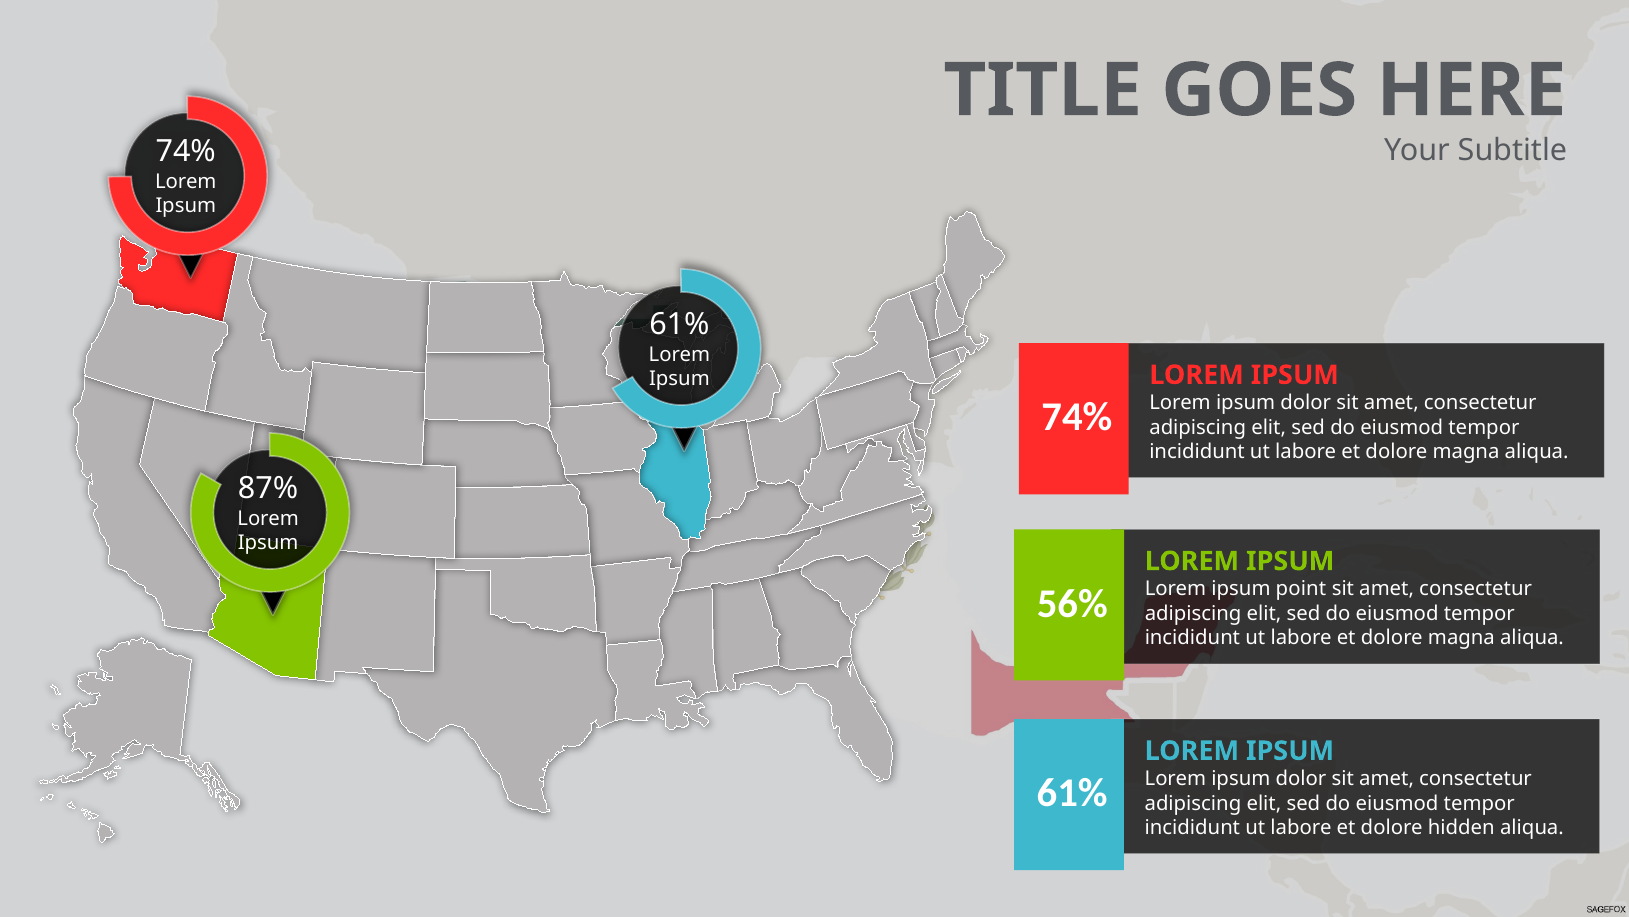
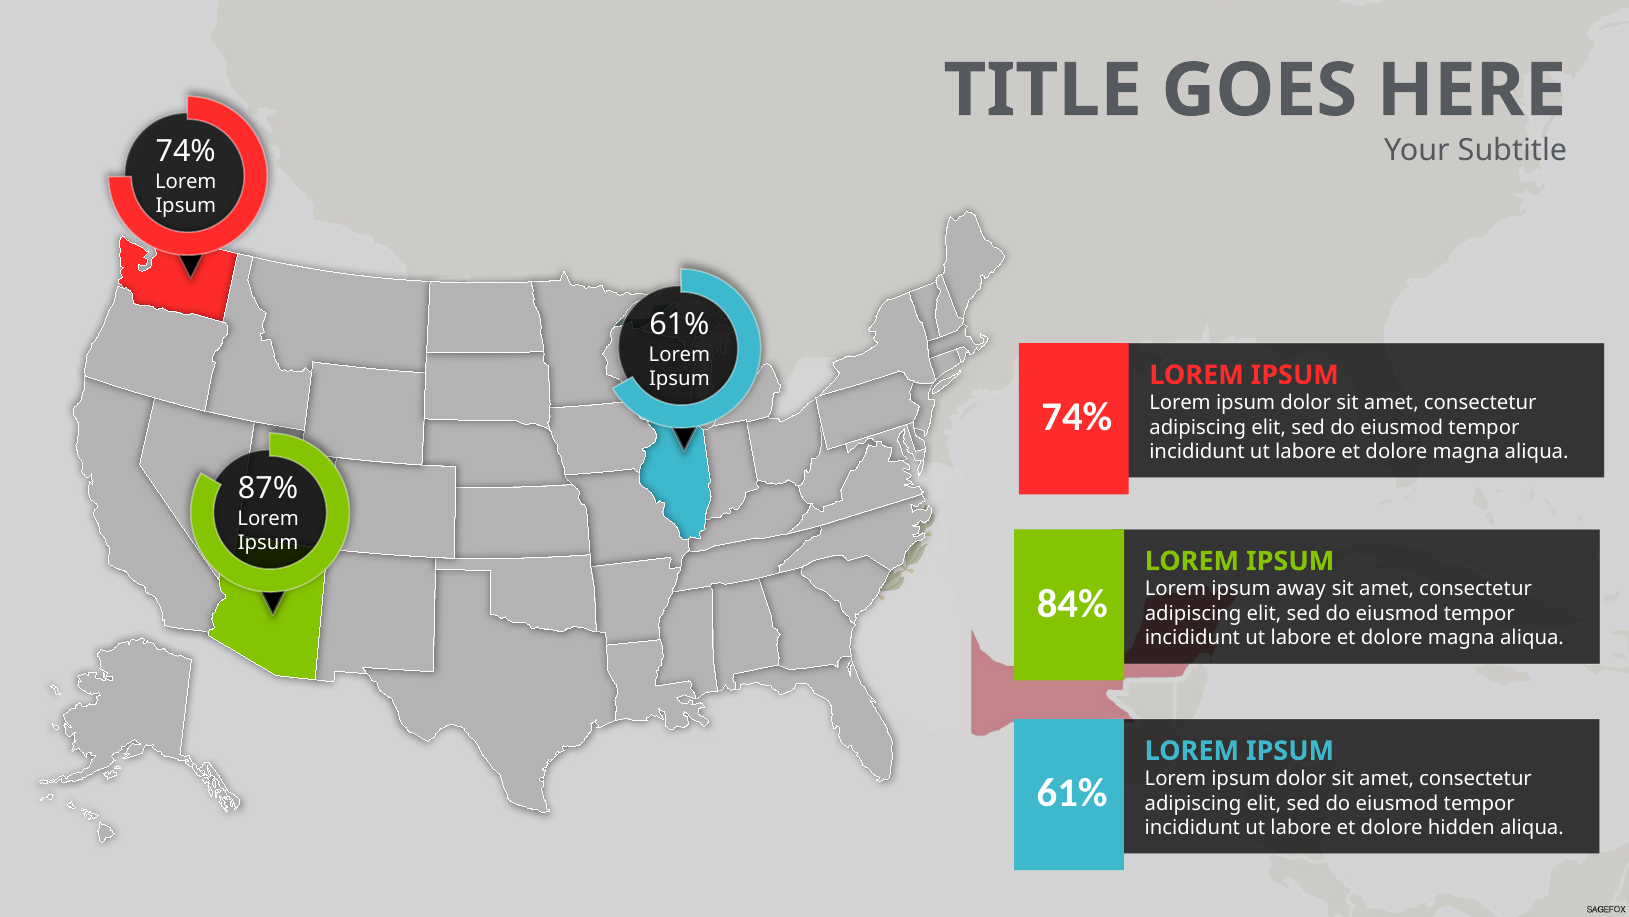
point: point -> away (1301, 589)
56%: 56% -> 84% (1072, 603)
